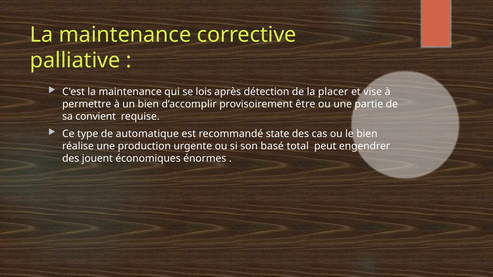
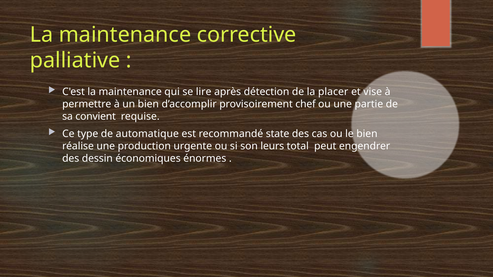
lois: lois -> lire (204, 92)
être: être -> chef (306, 104)
basé: basé -> leurs (272, 146)
jouent: jouent -> dessin (97, 159)
